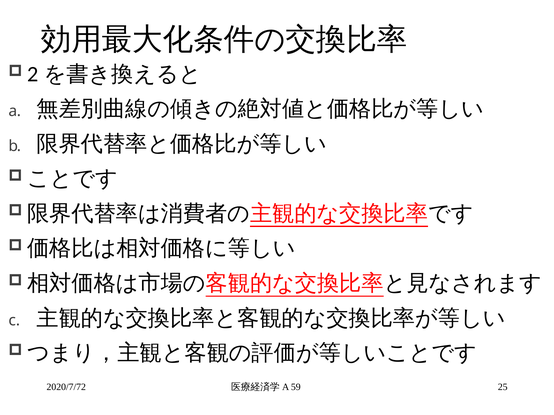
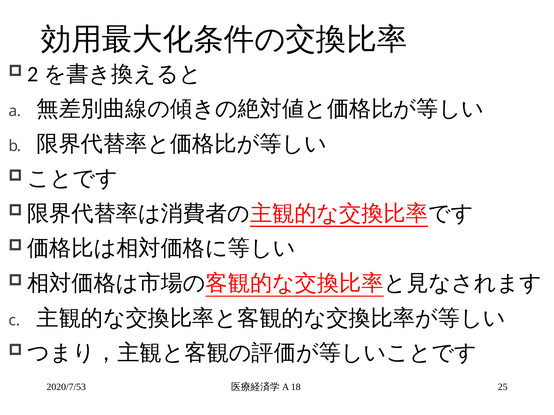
2020/7/72: 2020/7/72 -> 2020/7/53 (66, 388)
59: 59 -> 18 (296, 388)
